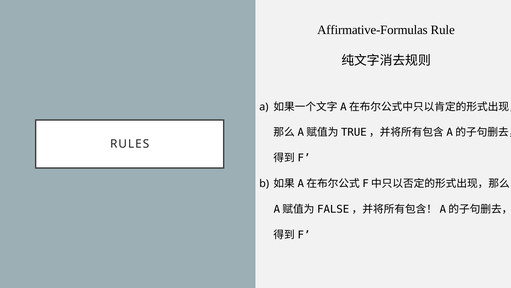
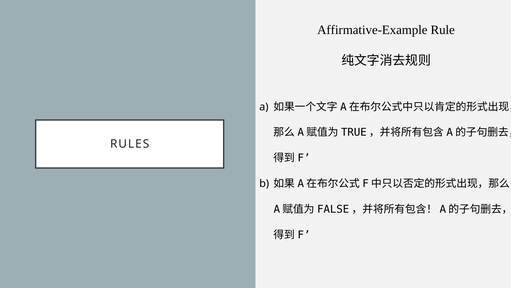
Affirmative-Formulas: Affirmative-Formulas -> Affirmative-Example (372, 30)
